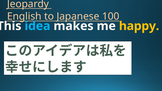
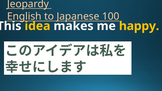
idea colour: light blue -> yellow (37, 26)
